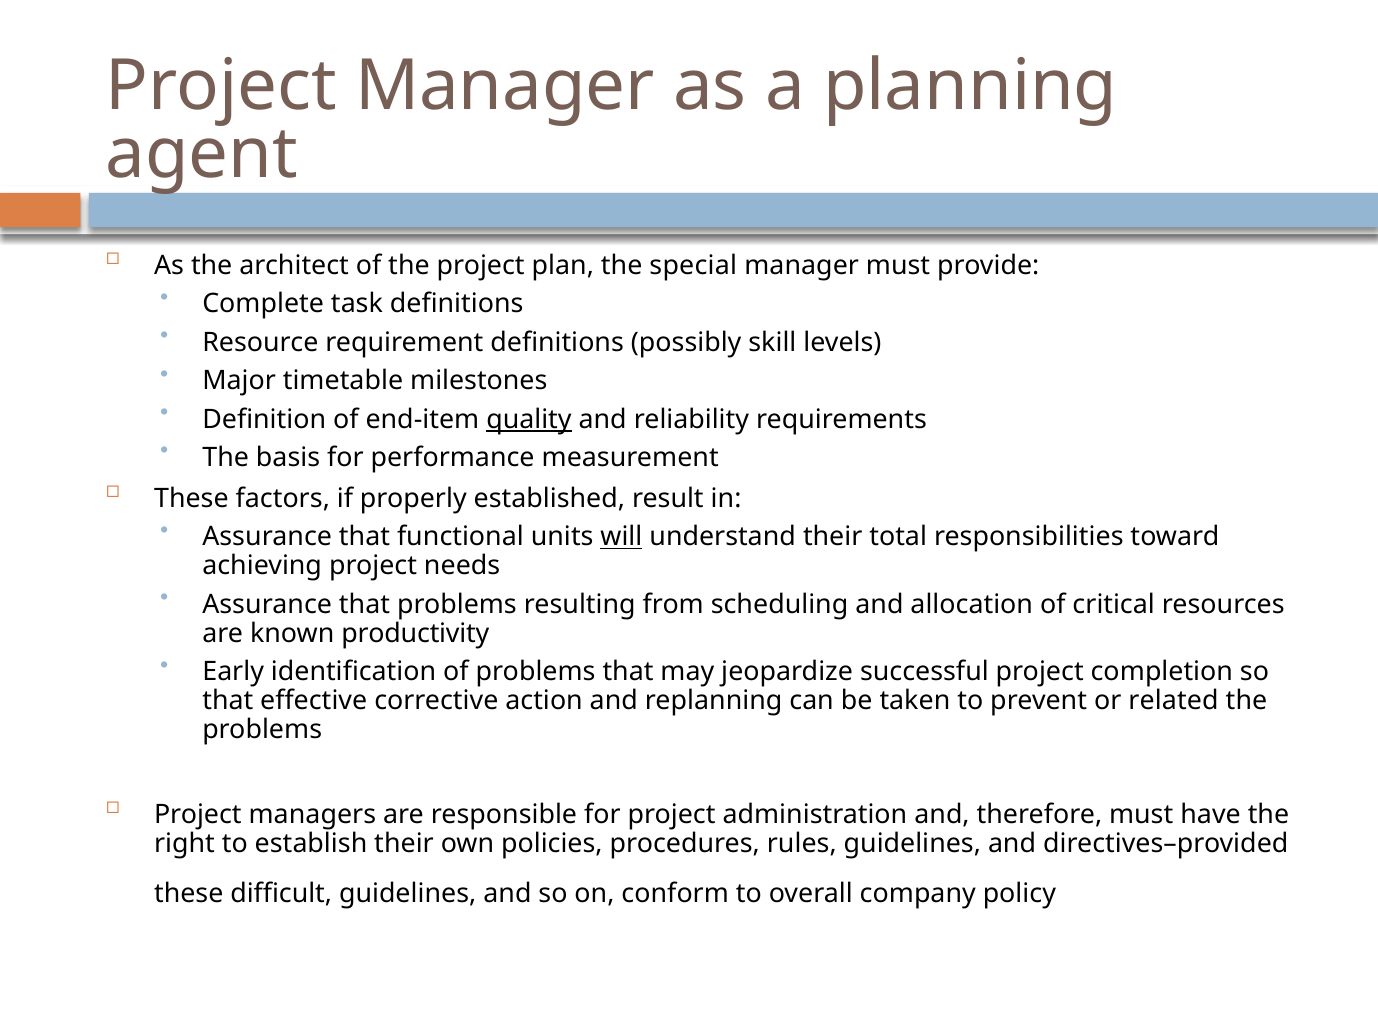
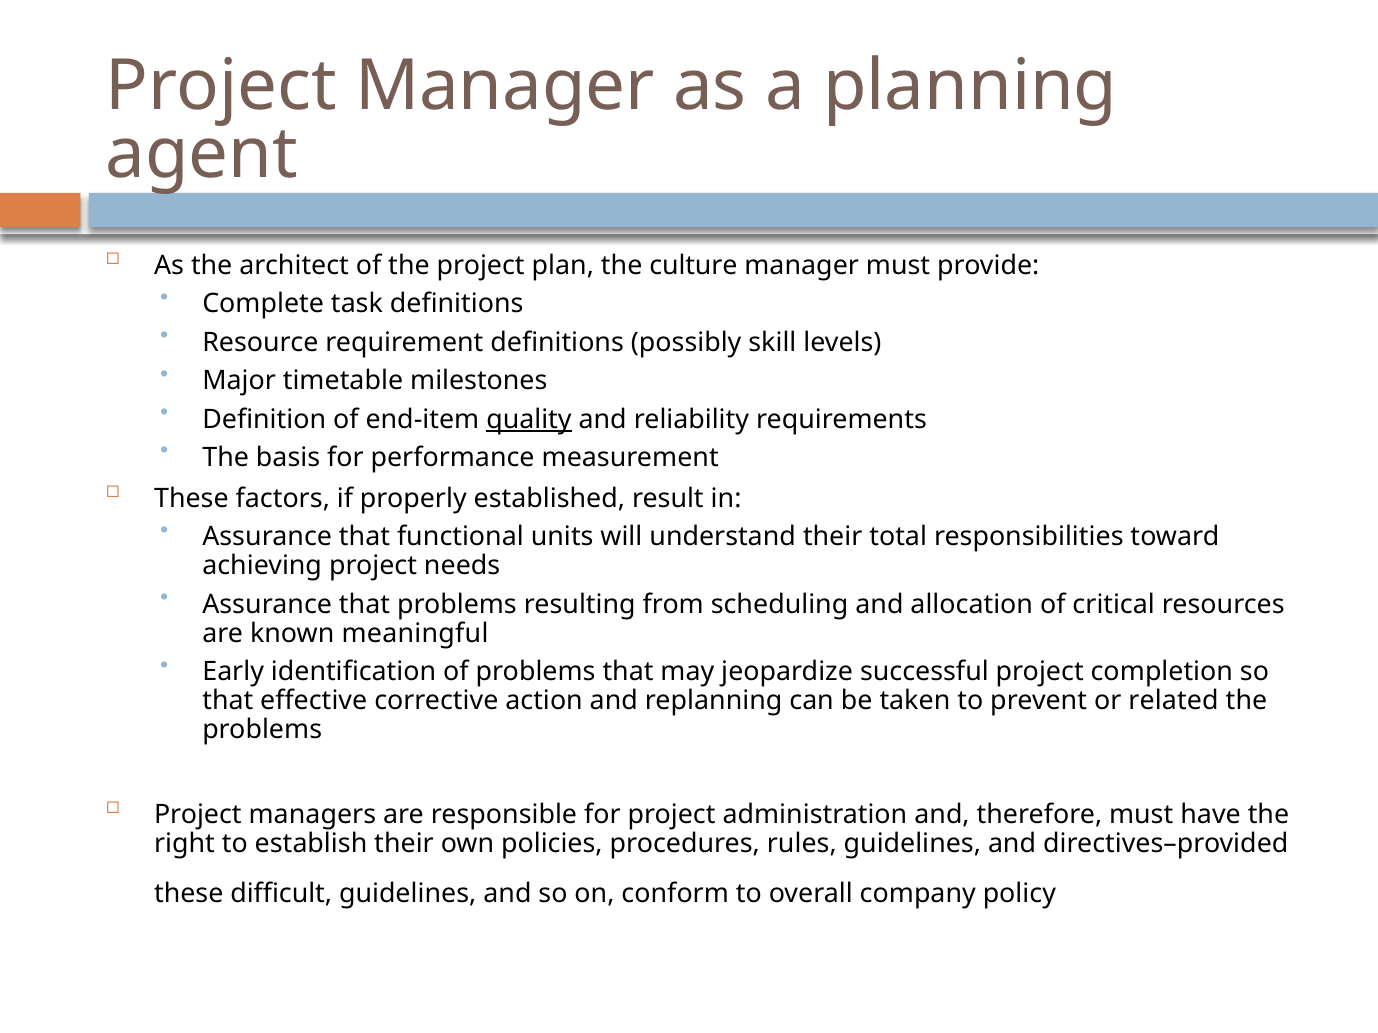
special: special -> culture (693, 266)
will underline: present -> none (621, 537)
productivity: productivity -> meaningful (415, 634)
